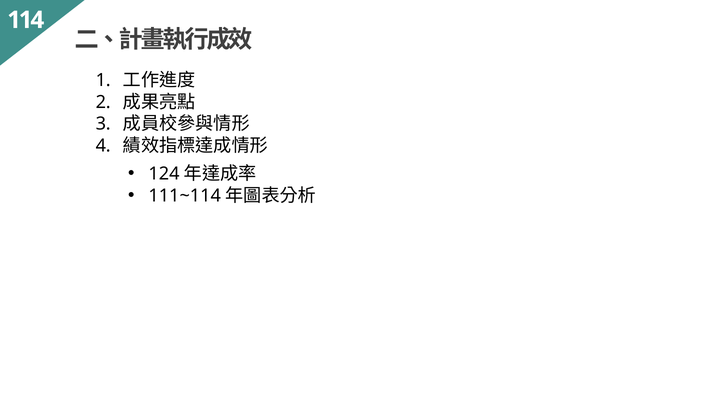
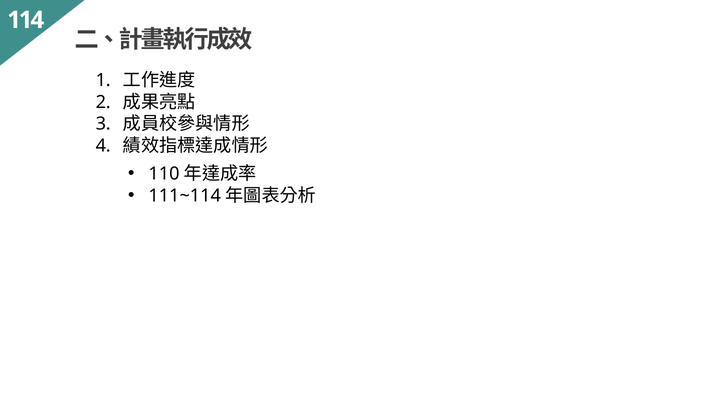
124: 124 -> 110 (164, 174)
